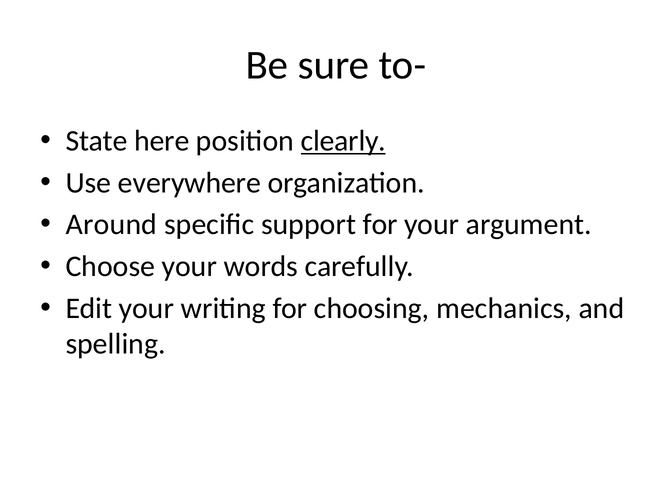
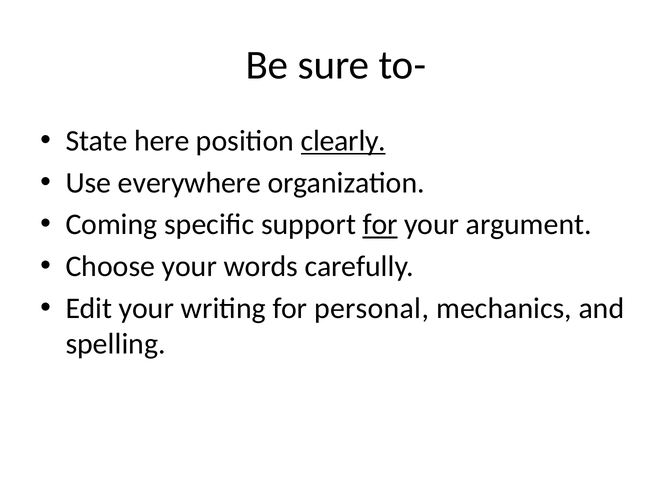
Around: Around -> Coming (111, 225)
for underline: none -> present (380, 225)
choosing: choosing -> personal (372, 308)
